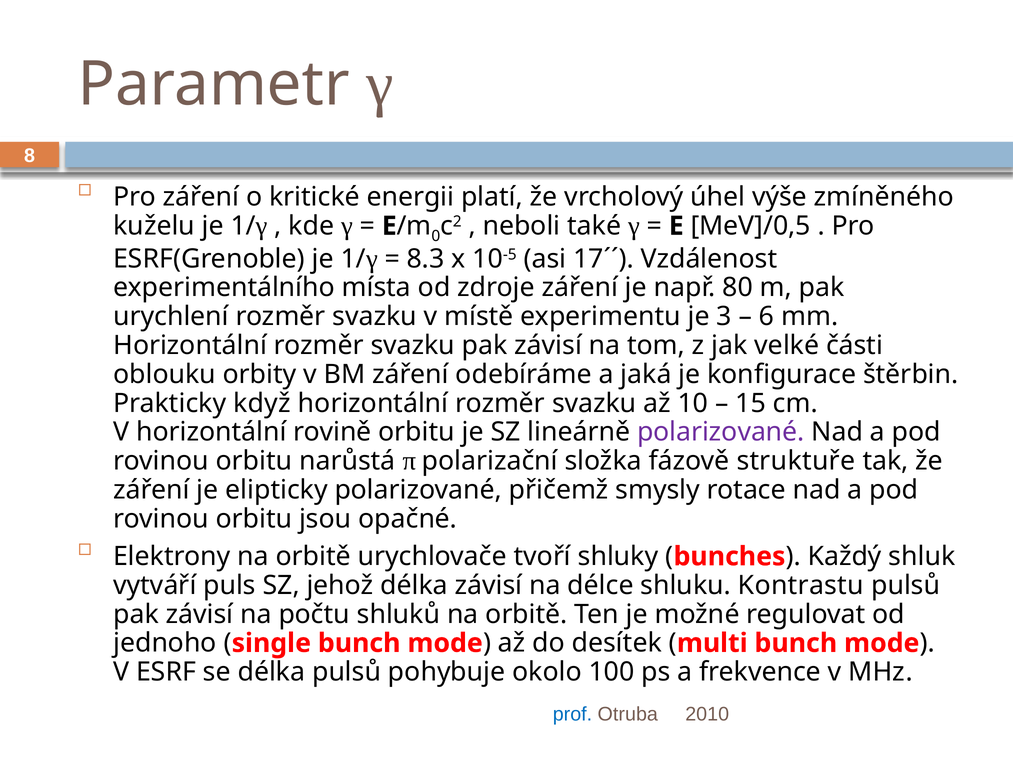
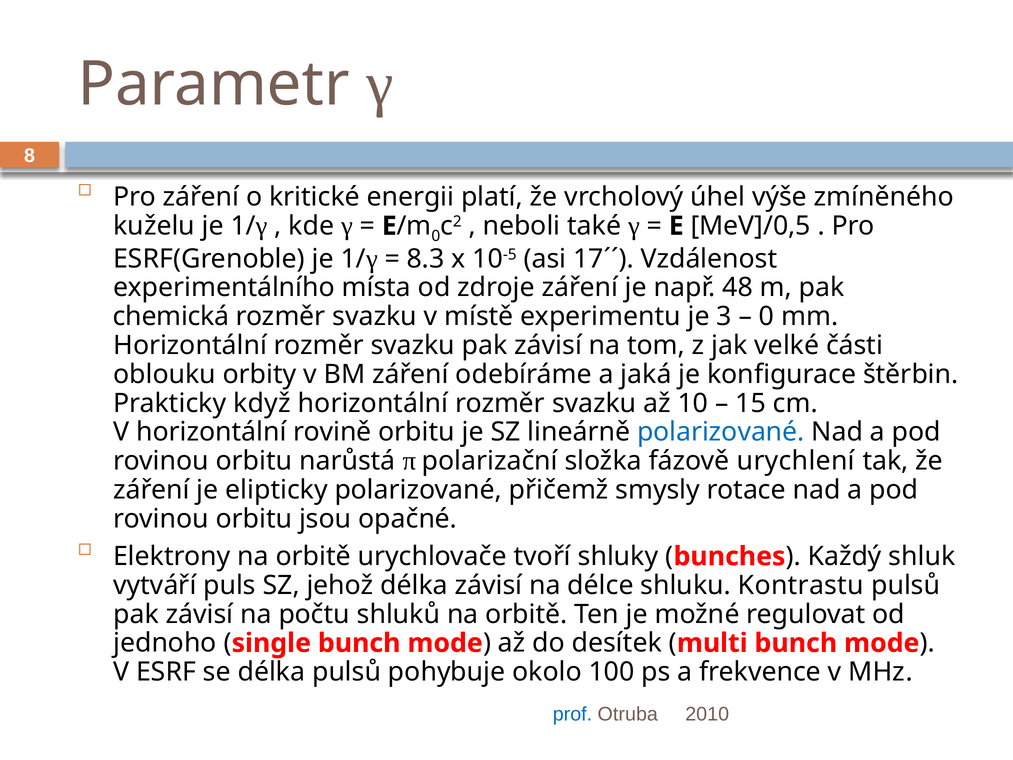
80: 80 -> 48 (738, 288)
urychlení: urychlení -> chemická (171, 316)
6: 6 -> 0 (767, 316)
polarizované colour: purple -> blue (721, 432)
struktuře: struktuře -> urychlení (796, 461)
